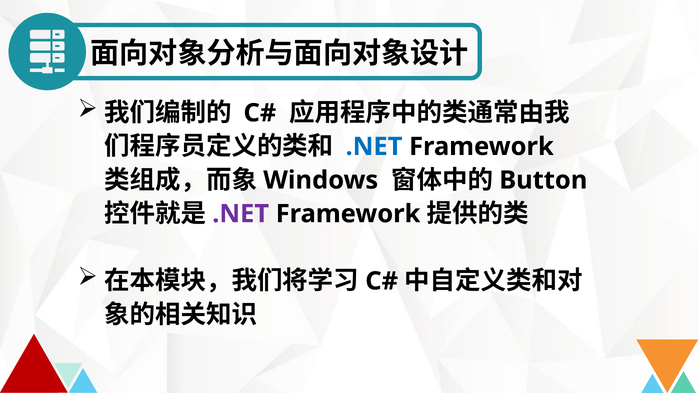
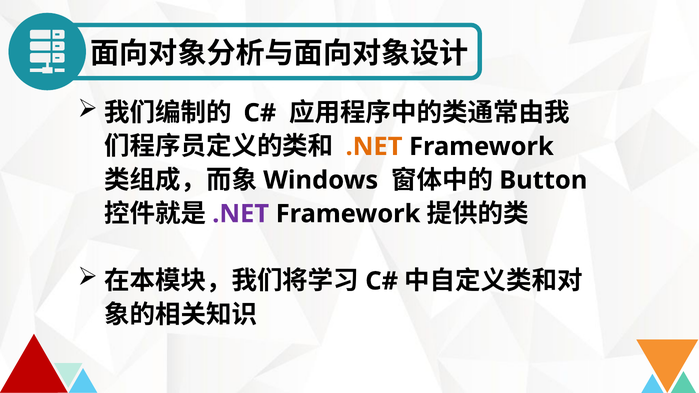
.NET colour: blue -> orange (374, 147)
